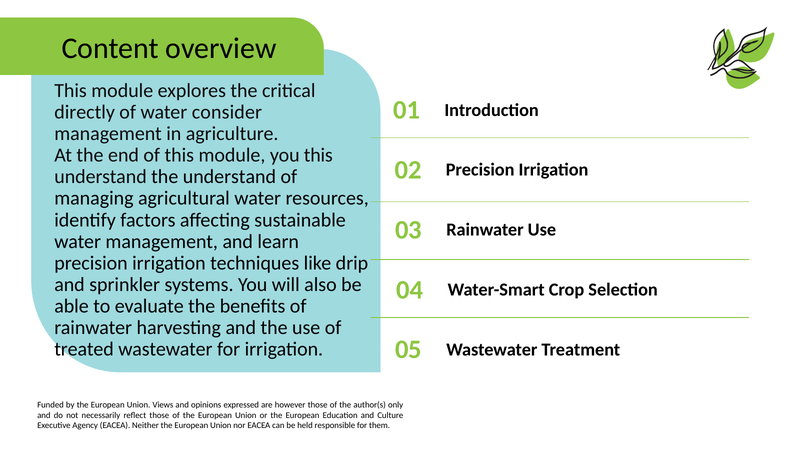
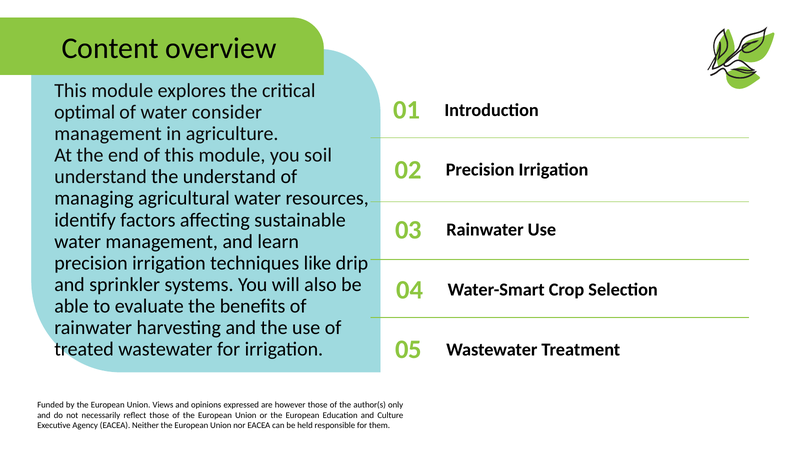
directly: directly -> optimal (85, 112)
you this: this -> soil (318, 155)
